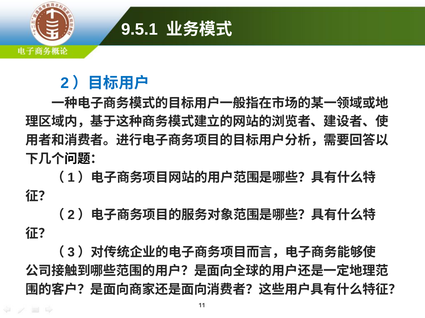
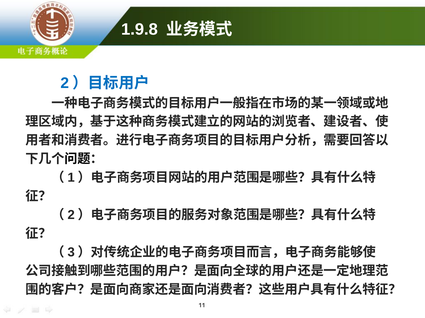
9.5.1: 9.5.1 -> 1.9.8 (139, 29)
